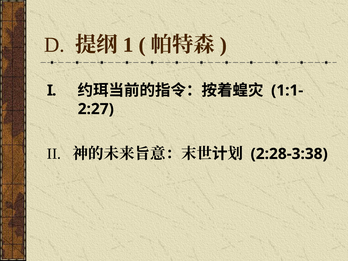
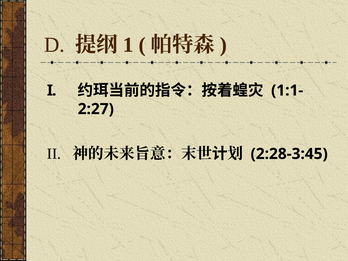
2:28-3:38: 2:28-3:38 -> 2:28-3:45 (289, 154)
